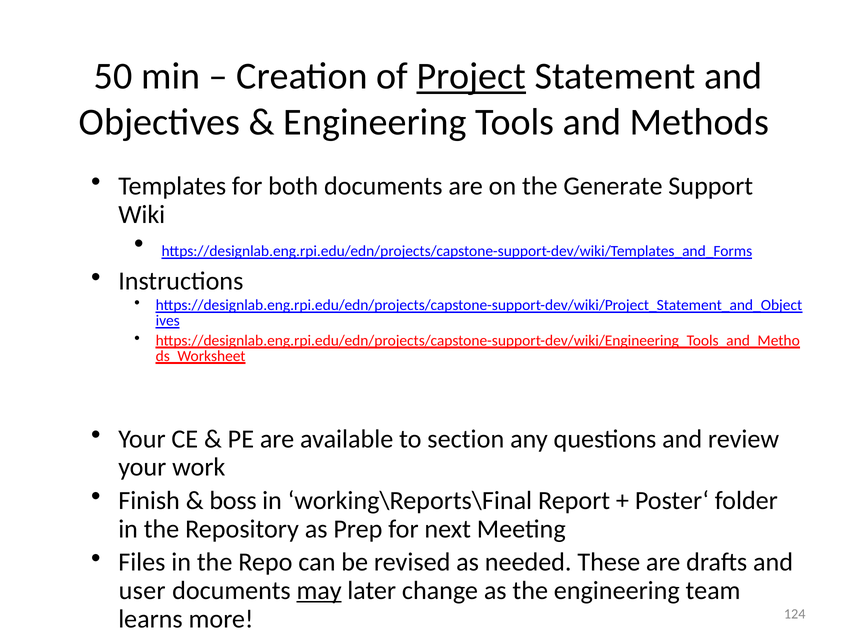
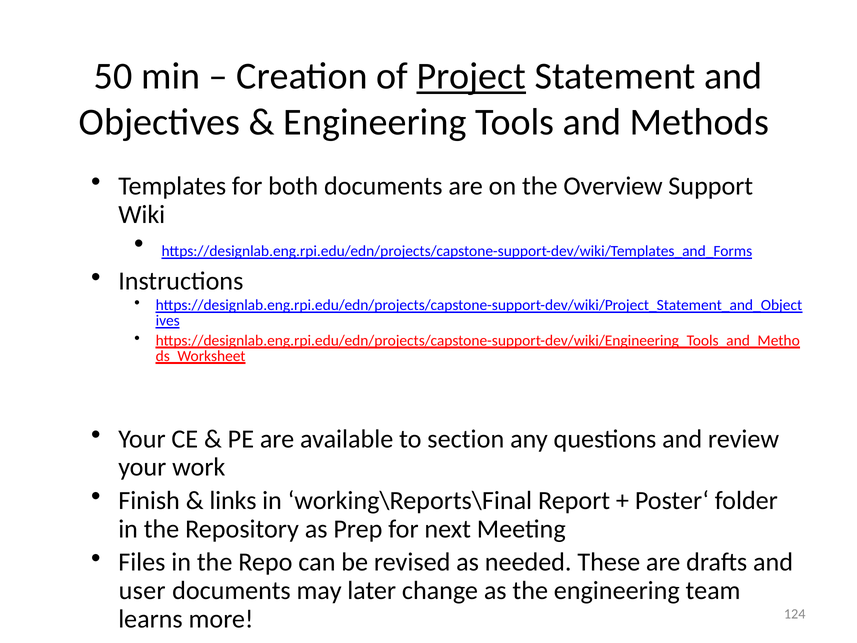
Generate: Generate -> Overview (613, 186)
boss: boss -> links (233, 500)
may underline: present -> none (319, 590)
